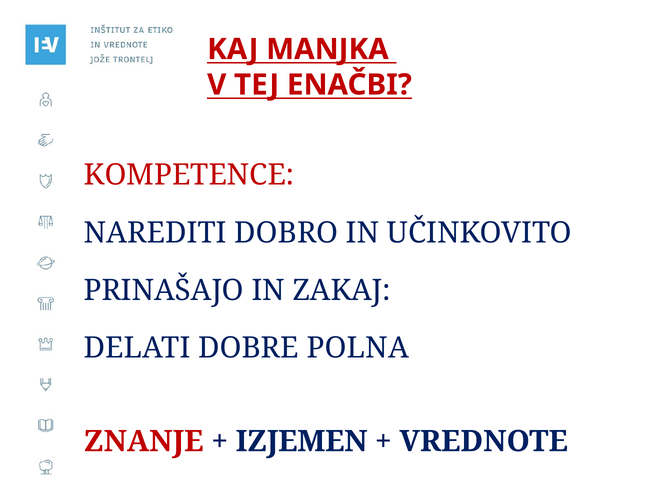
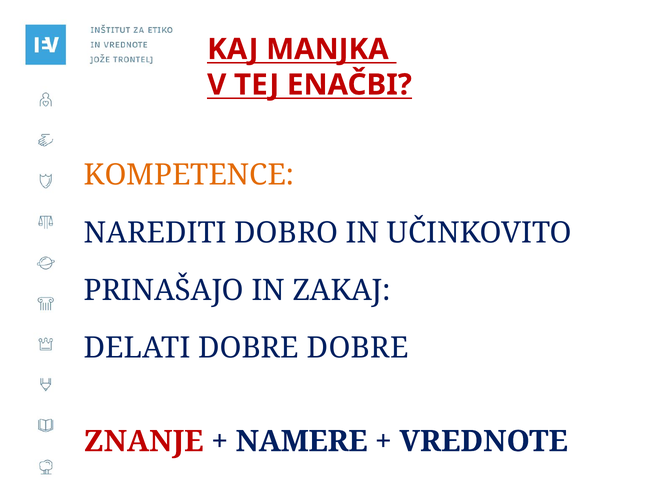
KOMPETENCE colour: red -> orange (189, 175)
DOBRE POLNA: POLNA -> DOBRE (358, 349)
IZJEMEN: IZJEMEN -> NAMERE (302, 442)
